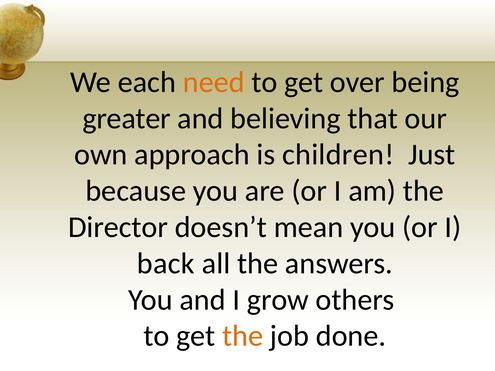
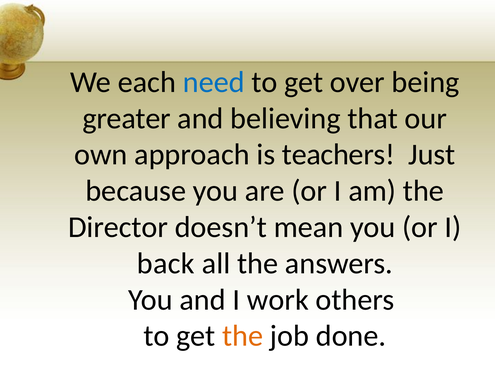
need colour: orange -> blue (214, 82)
children: children -> teachers (338, 155)
grow: grow -> work (278, 300)
